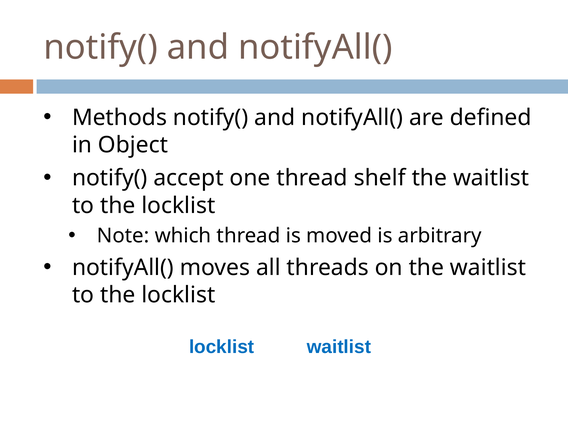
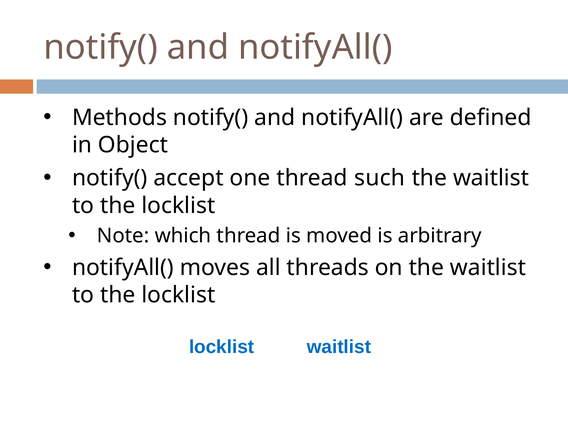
shelf: shelf -> such (380, 178)
